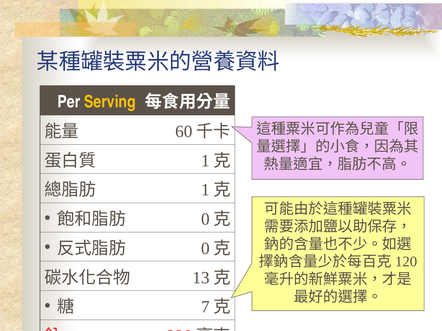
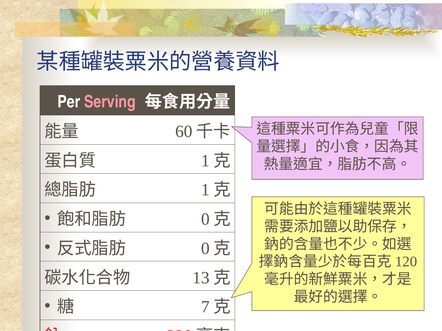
Serving colour: yellow -> pink (110, 102)
